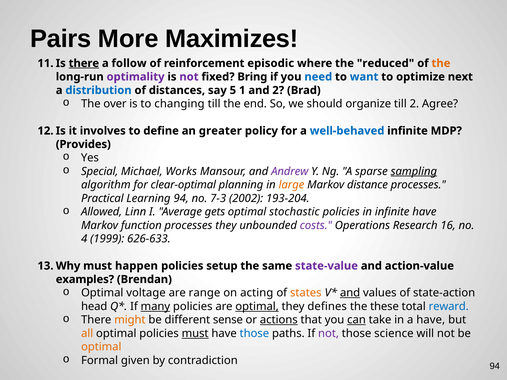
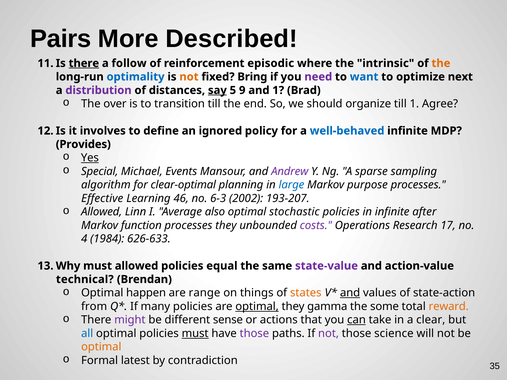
Maximizes: Maximizes -> Described (232, 39)
reduced: reduced -> intrinsic (386, 63)
optimality colour: purple -> blue (136, 77)
not colour: purple -> orange (189, 77)
need colour: blue -> purple (318, 77)
distribution colour: blue -> purple (98, 90)
say underline: none -> present (217, 90)
1: 1 -> 9 (242, 90)
and 2: 2 -> 1 (278, 90)
changing: changing -> transition (180, 104)
till 2: 2 -> 1 (414, 104)
greater: greater -> ignored (220, 131)
Yes underline: none -> present (90, 158)
Works: Works -> Events (181, 171)
sampling underline: present -> none (414, 171)
large colour: orange -> blue (291, 185)
distance: distance -> purpose (367, 185)
Practical: Practical -> Effective (102, 198)
Learning 94: 94 -> 46 (181, 198)
7-3: 7-3 -> 6-3 (218, 198)
193-204: 193-204 -> 193-207 (288, 198)
gets: gets -> also (215, 212)
infinite have: have -> after (424, 212)
16: 16 -> 17 (448, 225)
1999: 1999 -> 1984 (107, 239)
must happen: happen -> allowed (137, 266)
setup: setup -> equal (222, 266)
examples: examples -> technical (85, 280)
voltage: voltage -> happen (146, 293)
acting: acting -> things (257, 293)
head: head -> from (94, 307)
many underline: present -> none (155, 307)
defines: defines -> gamma (327, 307)
these: these -> some (385, 307)
reward colour: blue -> orange (449, 307)
might colour: orange -> purple (130, 320)
actions underline: present -> none (279, 320)
a have: have -> clear (431, 320)
all colour: orange -> blue (87, 334)
those colour: blue -> purple (254, 334)
given: given -> latest (135, 361)
contradiction 94: 94 -> 35 (495, 366)
